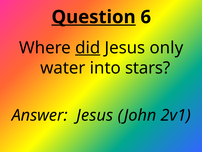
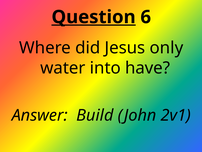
did underline: present -> none (88, 48)
stars: stars -> have (148, 68)
Answer Jesus: Jesus -> Build (95, 115)
